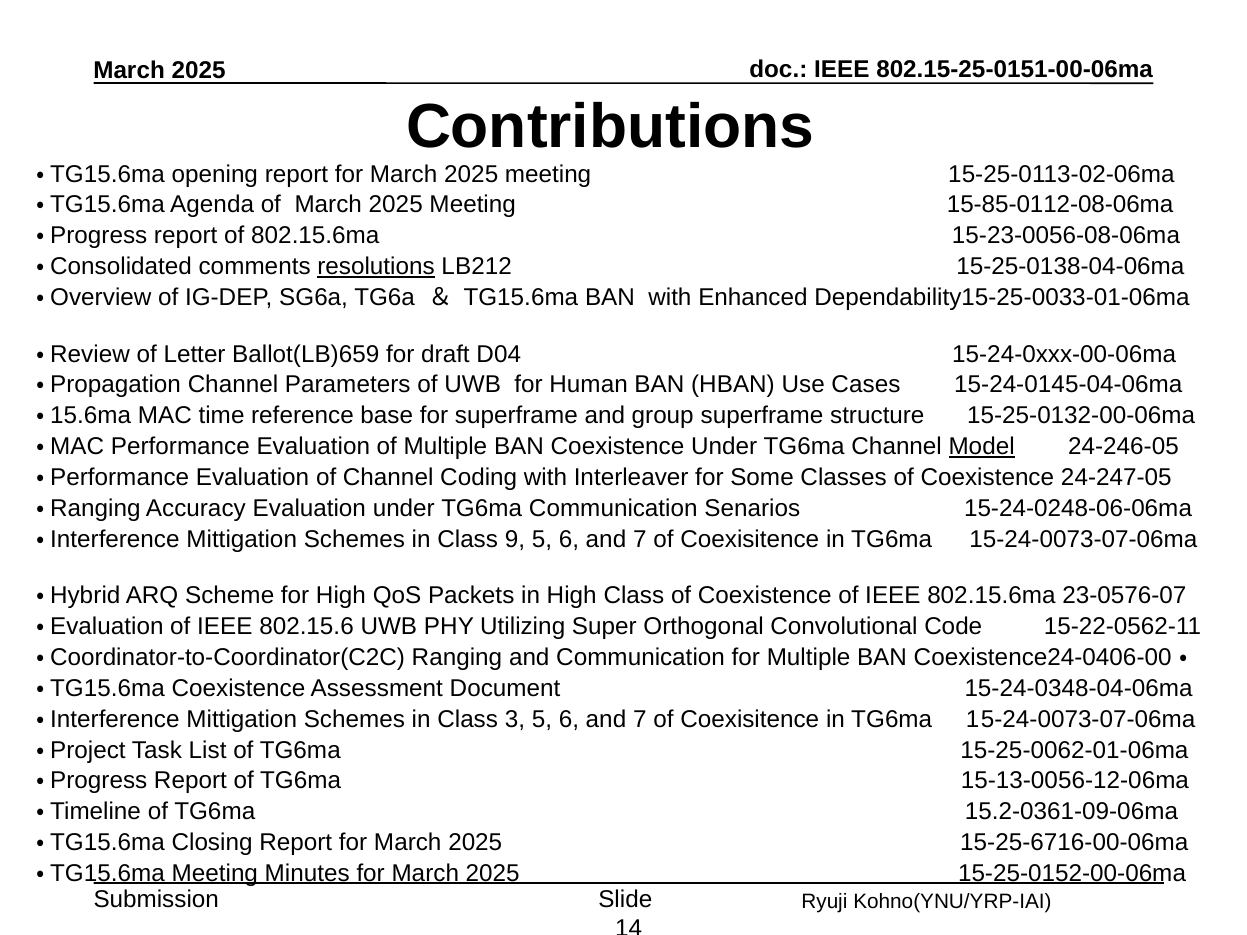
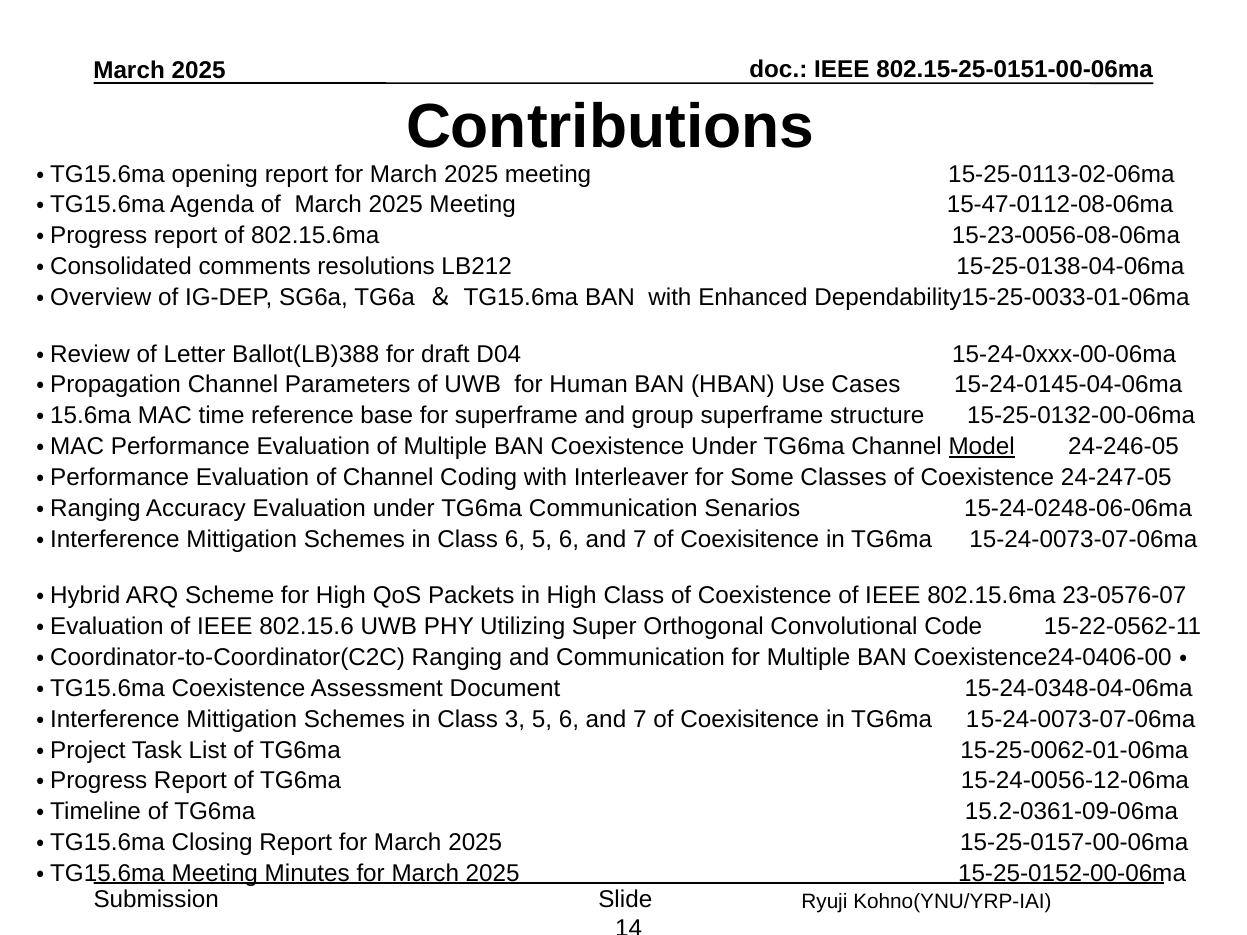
15-85-0112-08-06ma: 15-85-0112-08-06ma -> 15-47-0112-08-06ma (1060, 205)
resolutions underline: present -> none (376, 267)
Ballot(LB)659: Ballot(LB)659 -> Ballot(LB)388 (306, 354)
Class 9: 9 -> 6 (515, 539)
15-13-0056-12-06ma: 15-13-0056-12-06ma -> 15-24-0056-12-06ma (1075, 781)
15-25-6716-00-06ma: 15-25-6716-00-06ma -> 15-25-0157-00-06ma (1074, 843)
